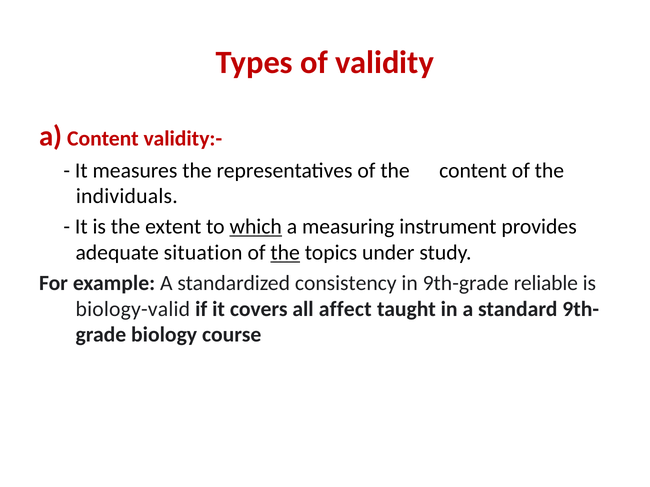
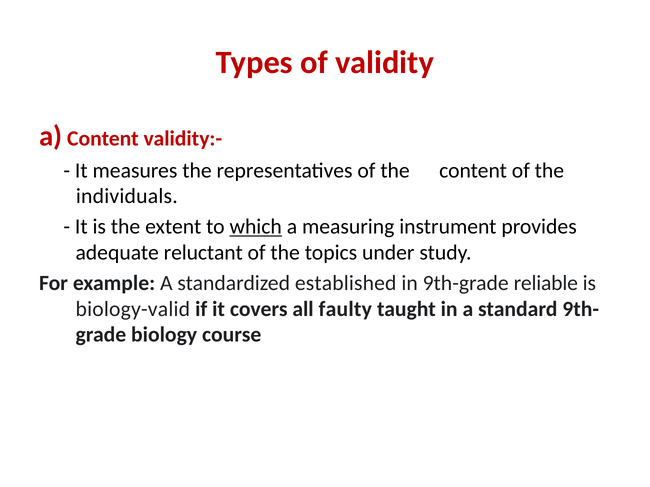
situation: situation -> reluctant (203, 253)
the underline: present -> none (285, 253)
consistency: consistency -> established (346, 283)
affect: affect -> faulty (345, 309)
